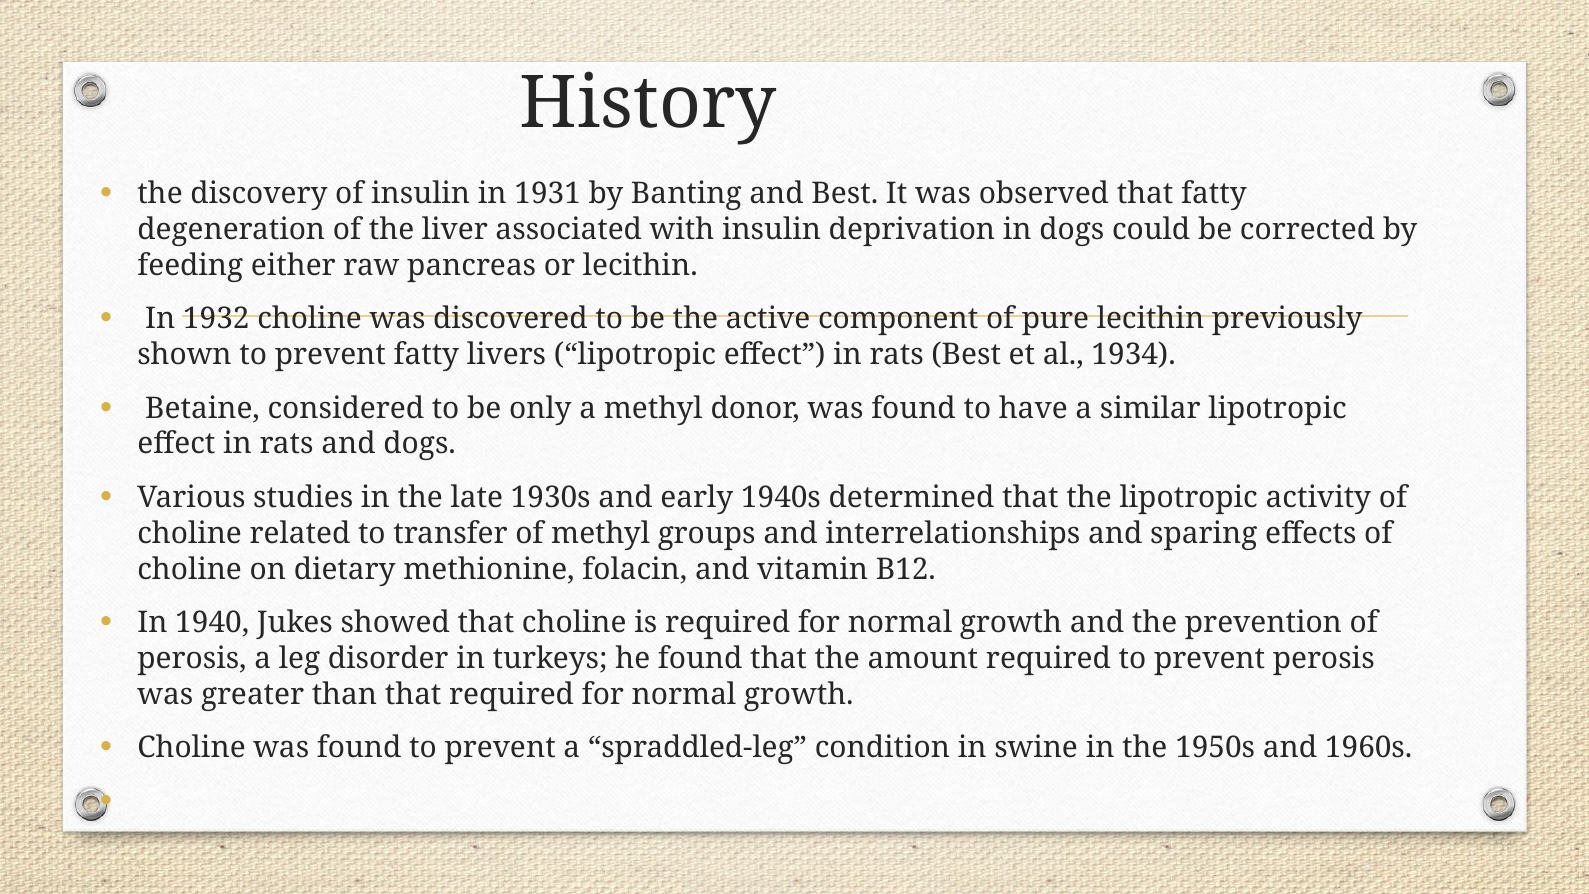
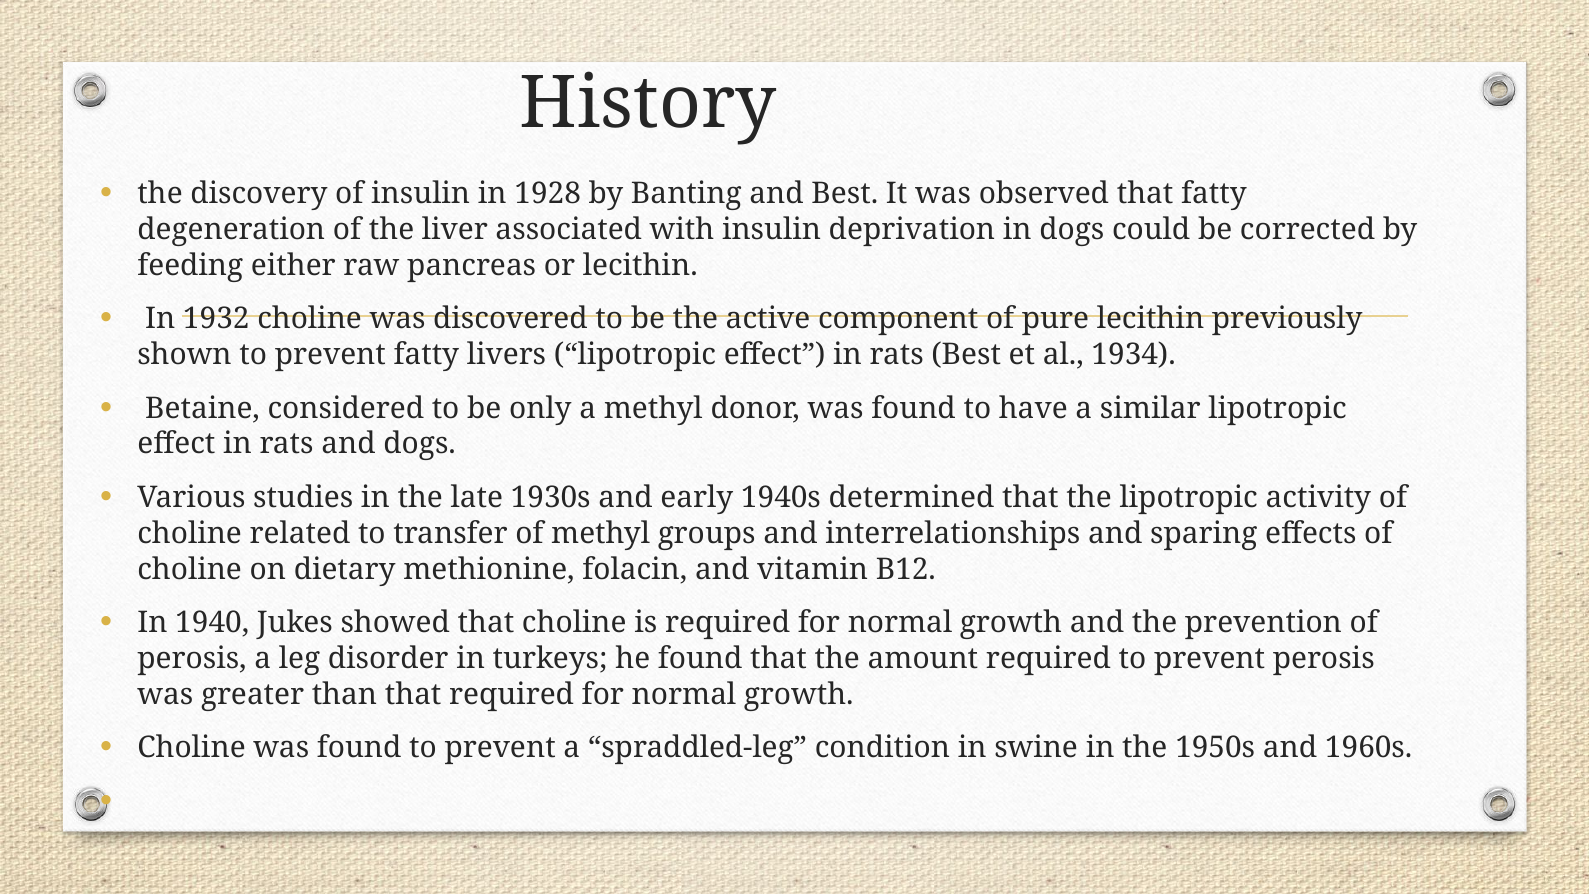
1931: 1931 -> 1928 (548, 194)
